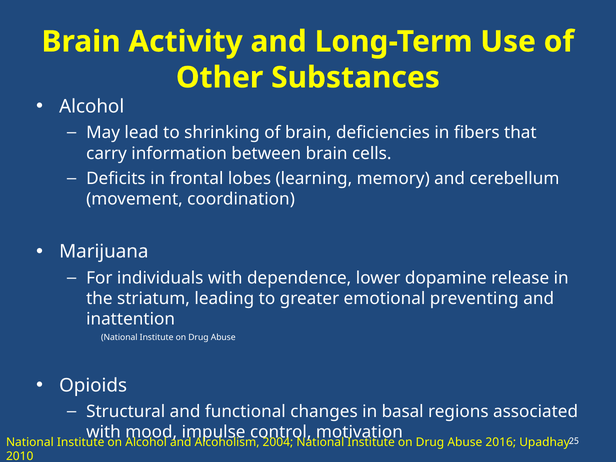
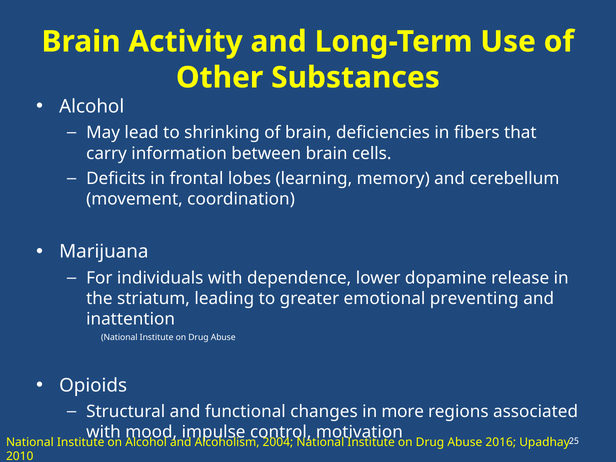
basal: basal -> more (403, 412)
